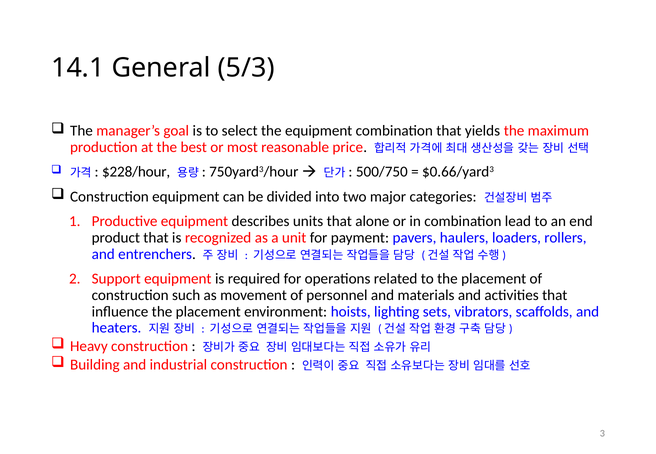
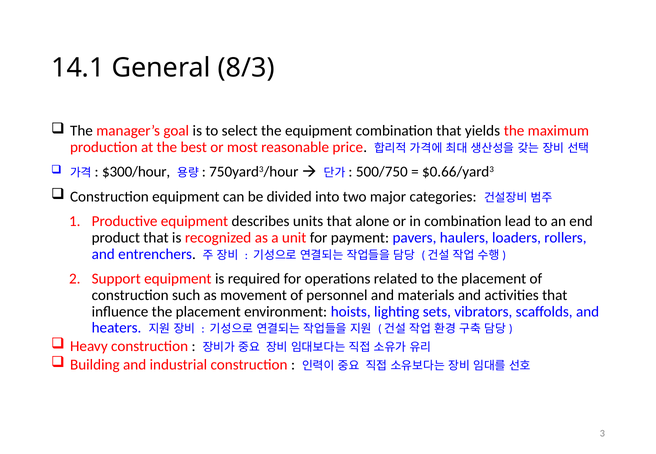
5/3: 5/3 -> 8/3 (246, 68)
$228/hour: $228/hour -> $300/hour (136, 172)
